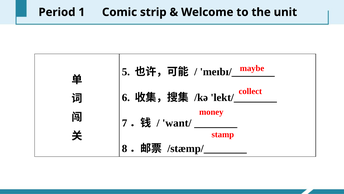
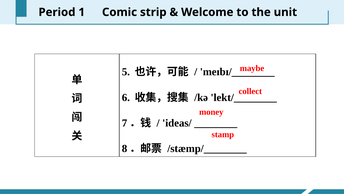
want/: want/ -> ideas/ (177, 123)
